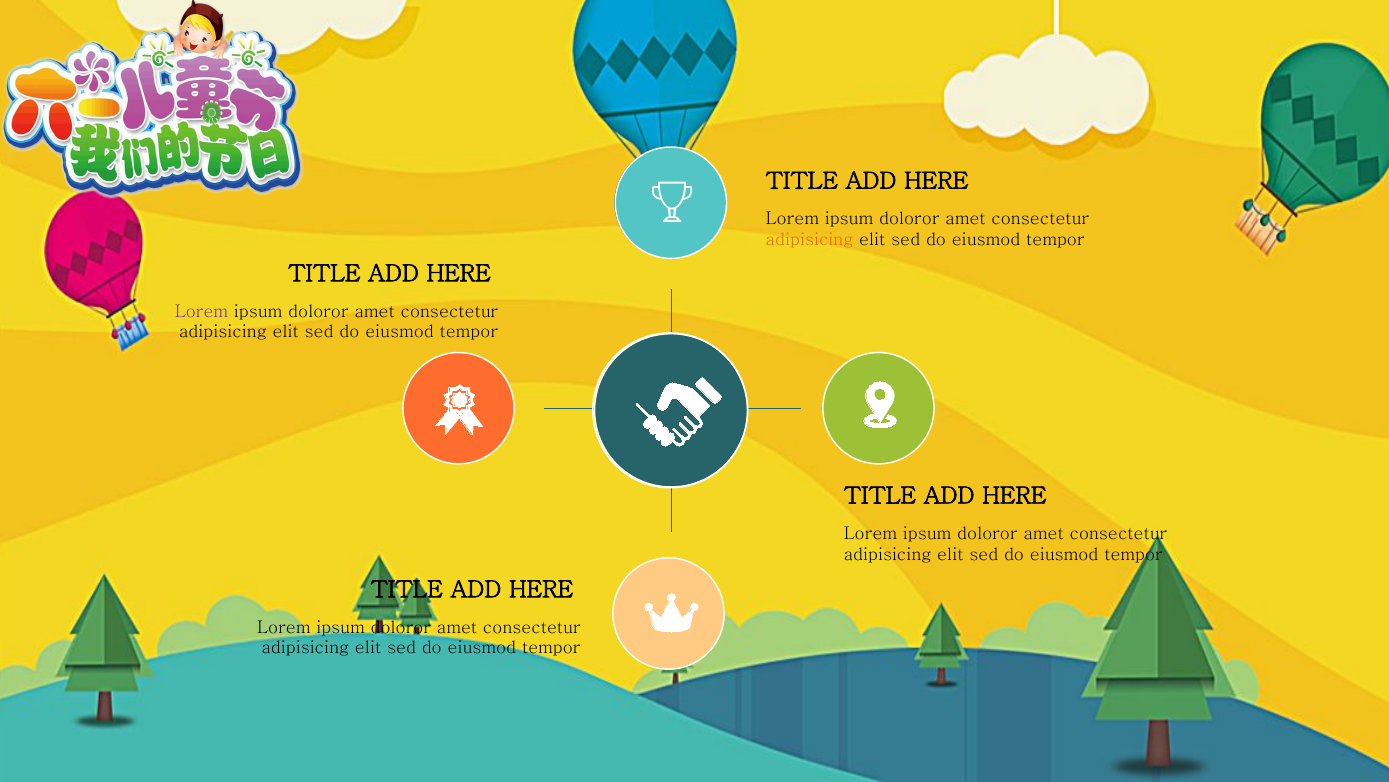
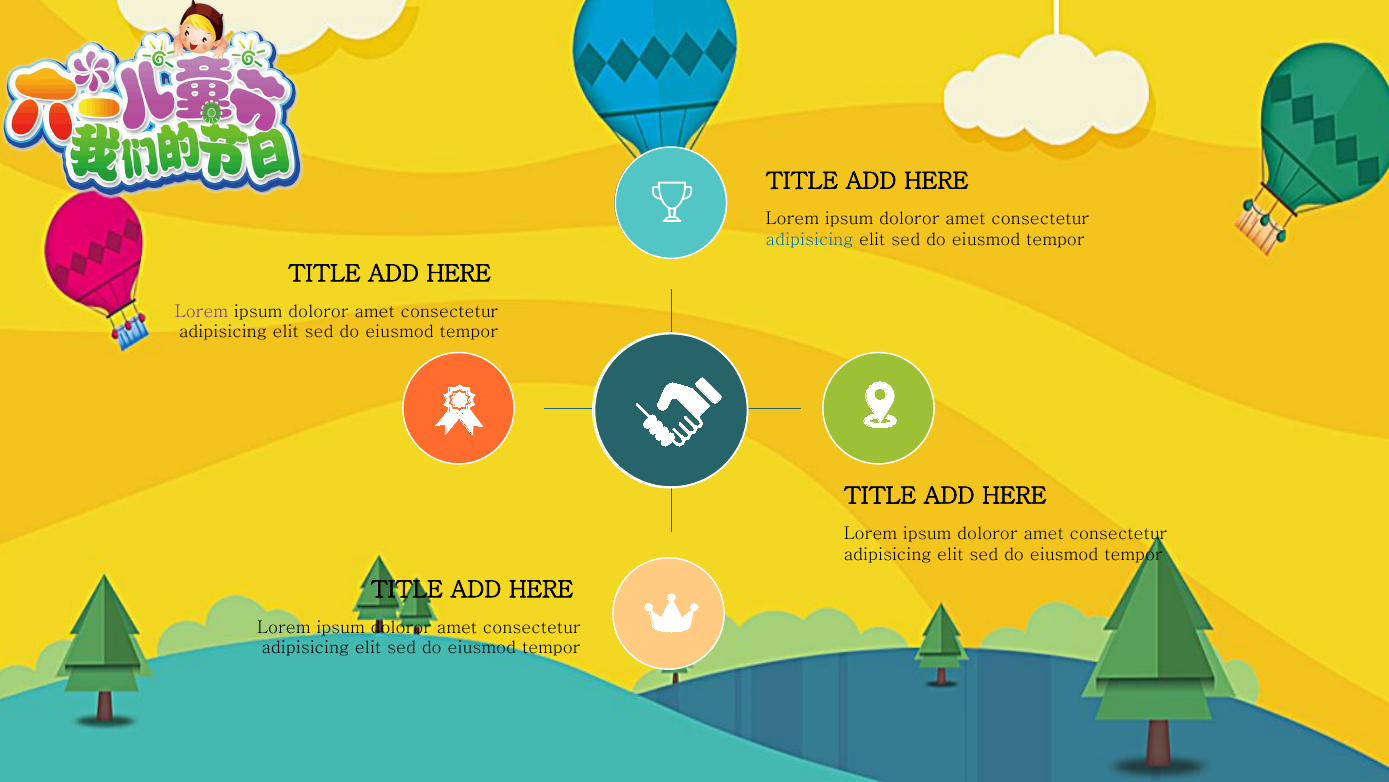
adipisicing colour: orange -> blue (810, 239)
